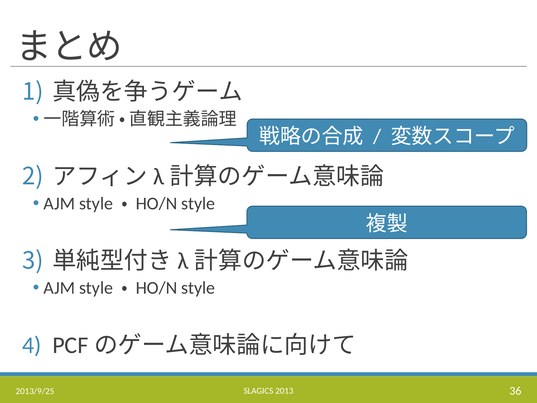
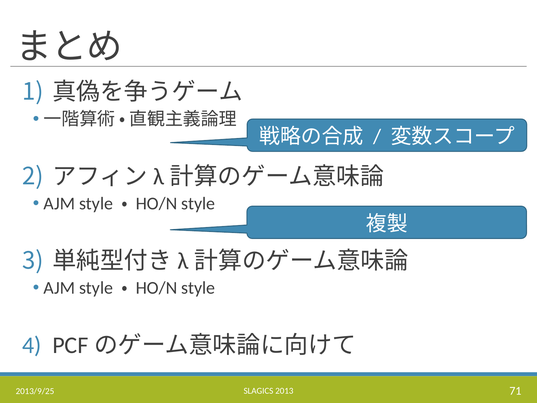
36: 36 -> 71 (515, 391)
